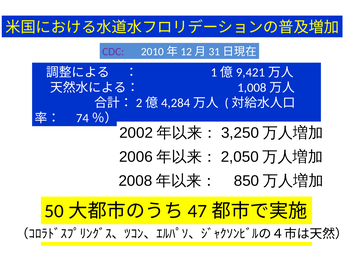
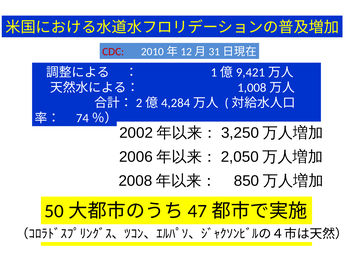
CDC colour: purple -> red (113, 52)
